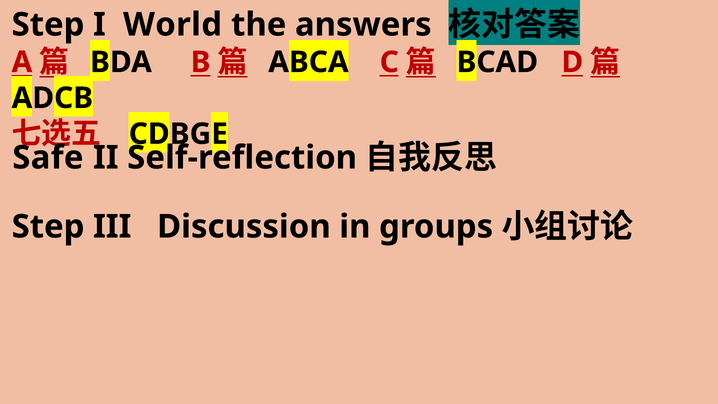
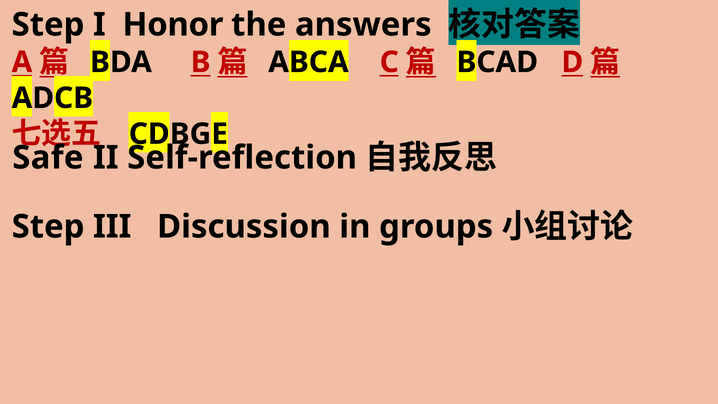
World: World -> Honor (173, 25)
